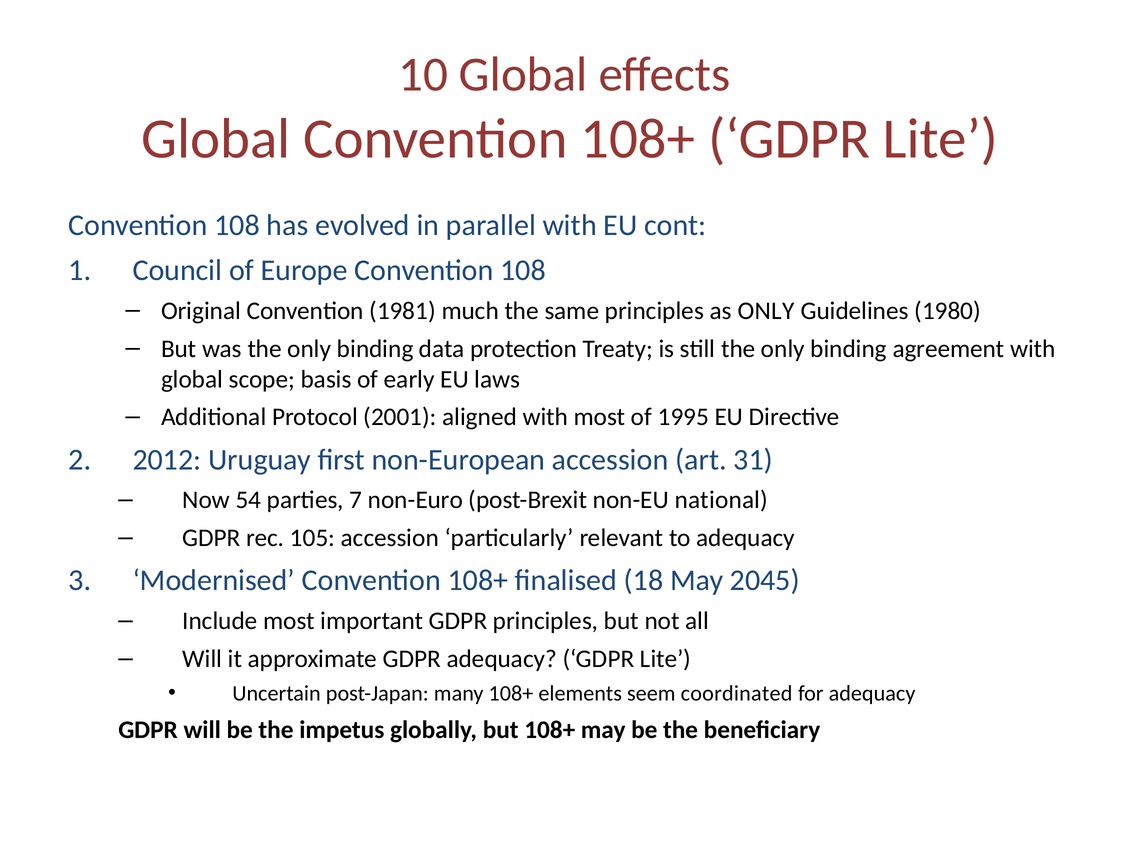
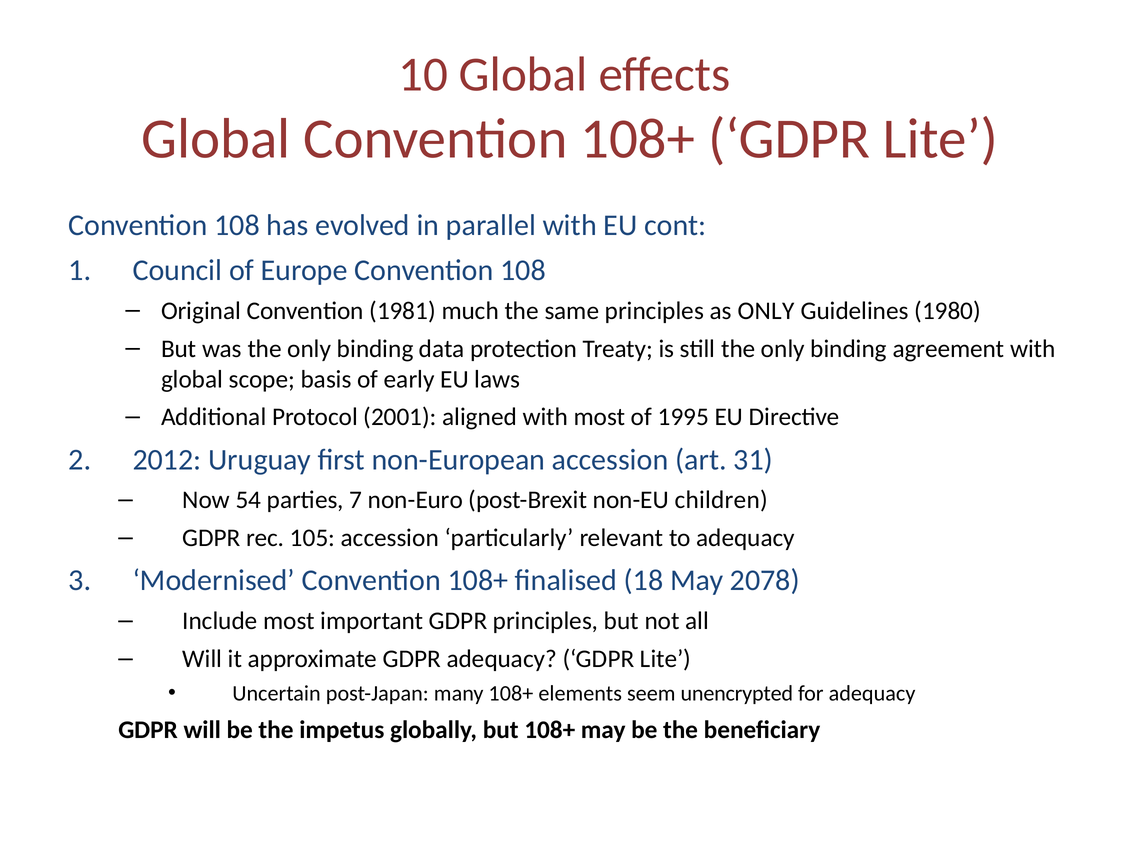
national: national -> children (721, 500)
2045: 2045 -> 2078 (765, 580)
coordinated: coordinated -> unencrypted (737, 694)
